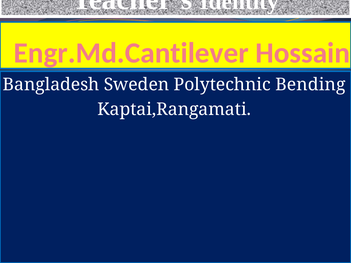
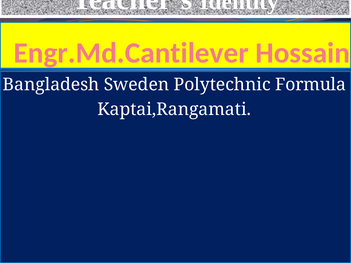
Bending: Bending -> Formula (311, 85)
